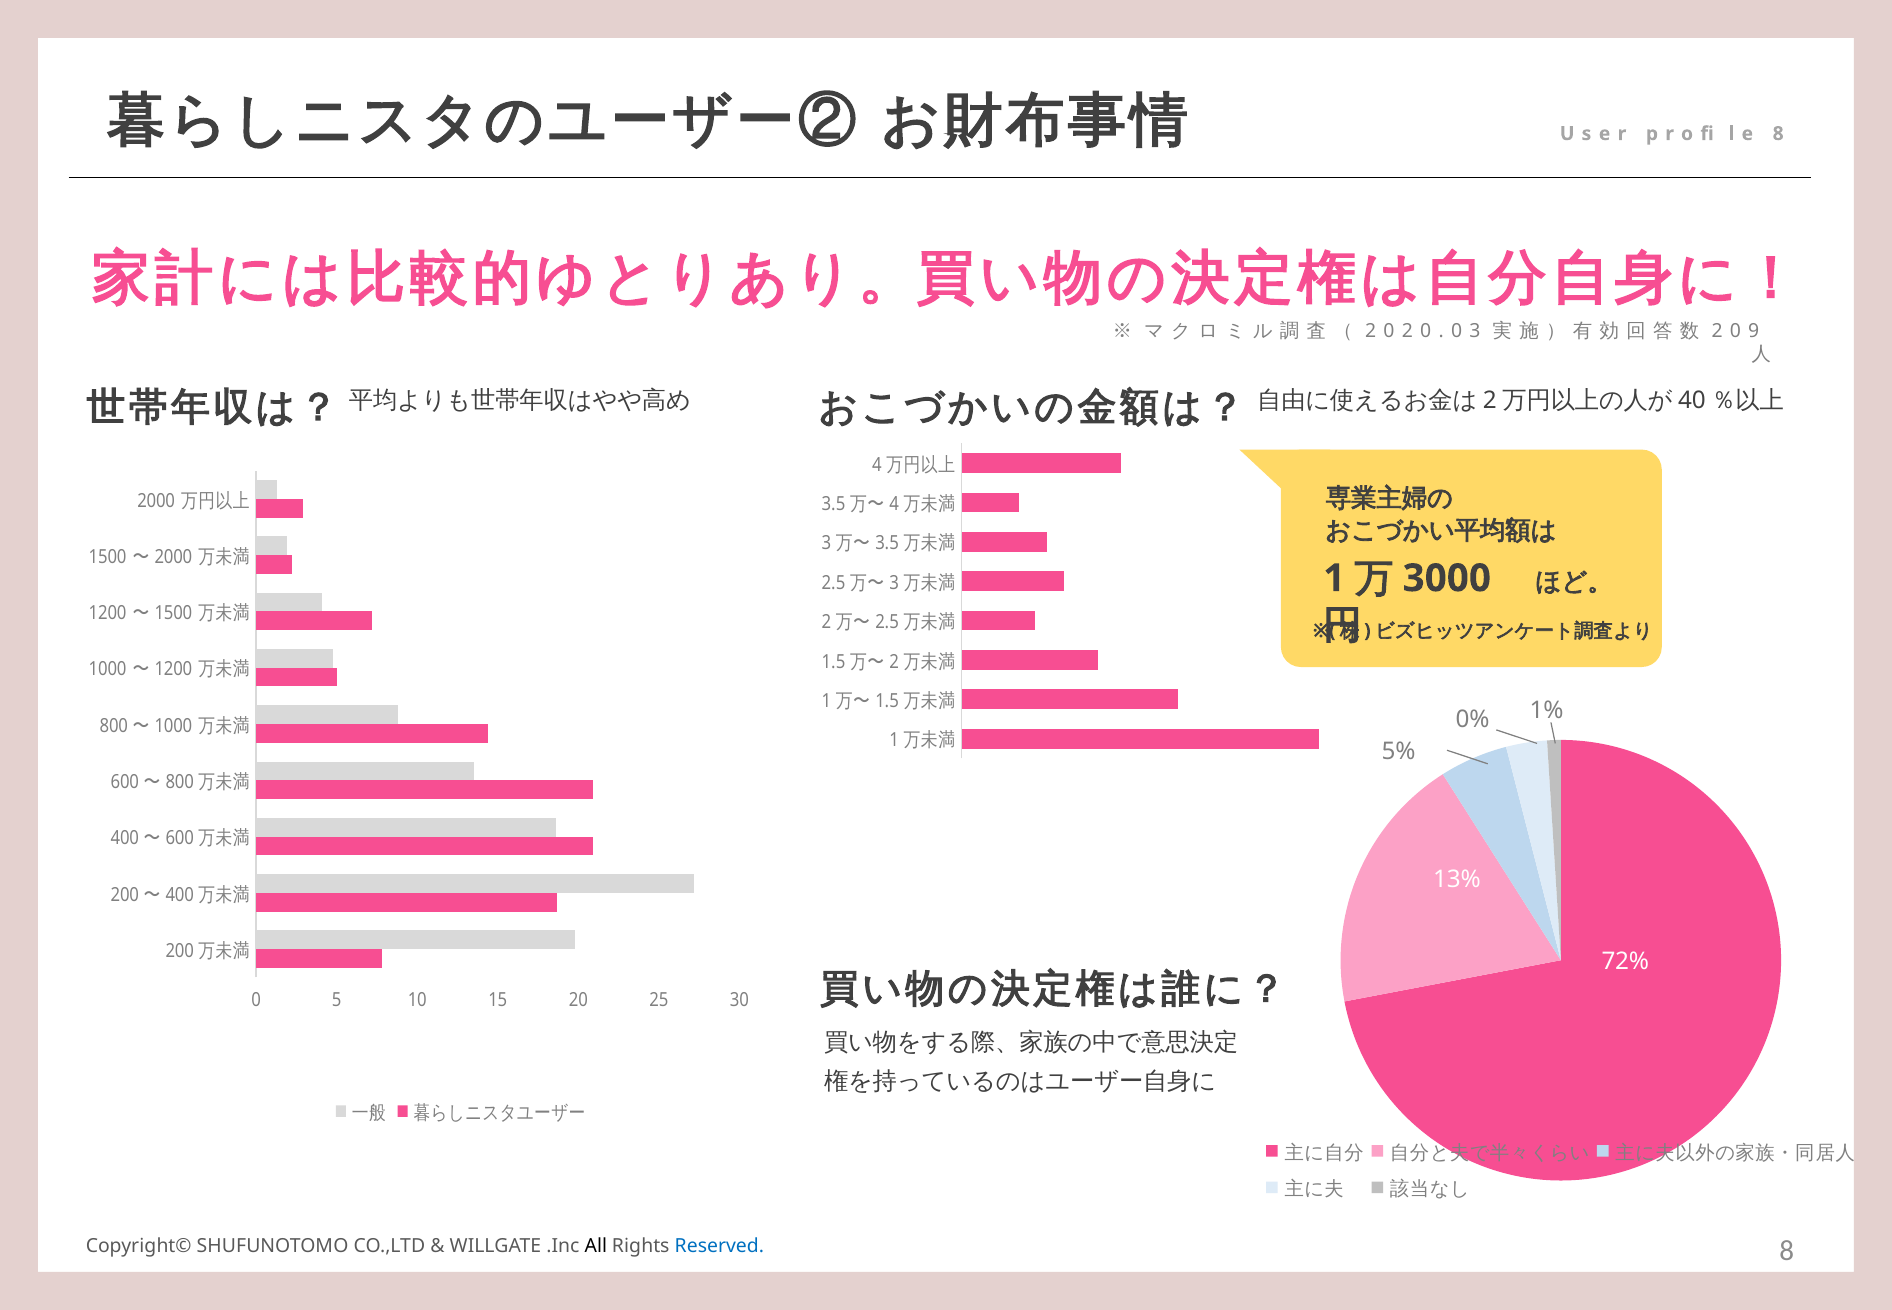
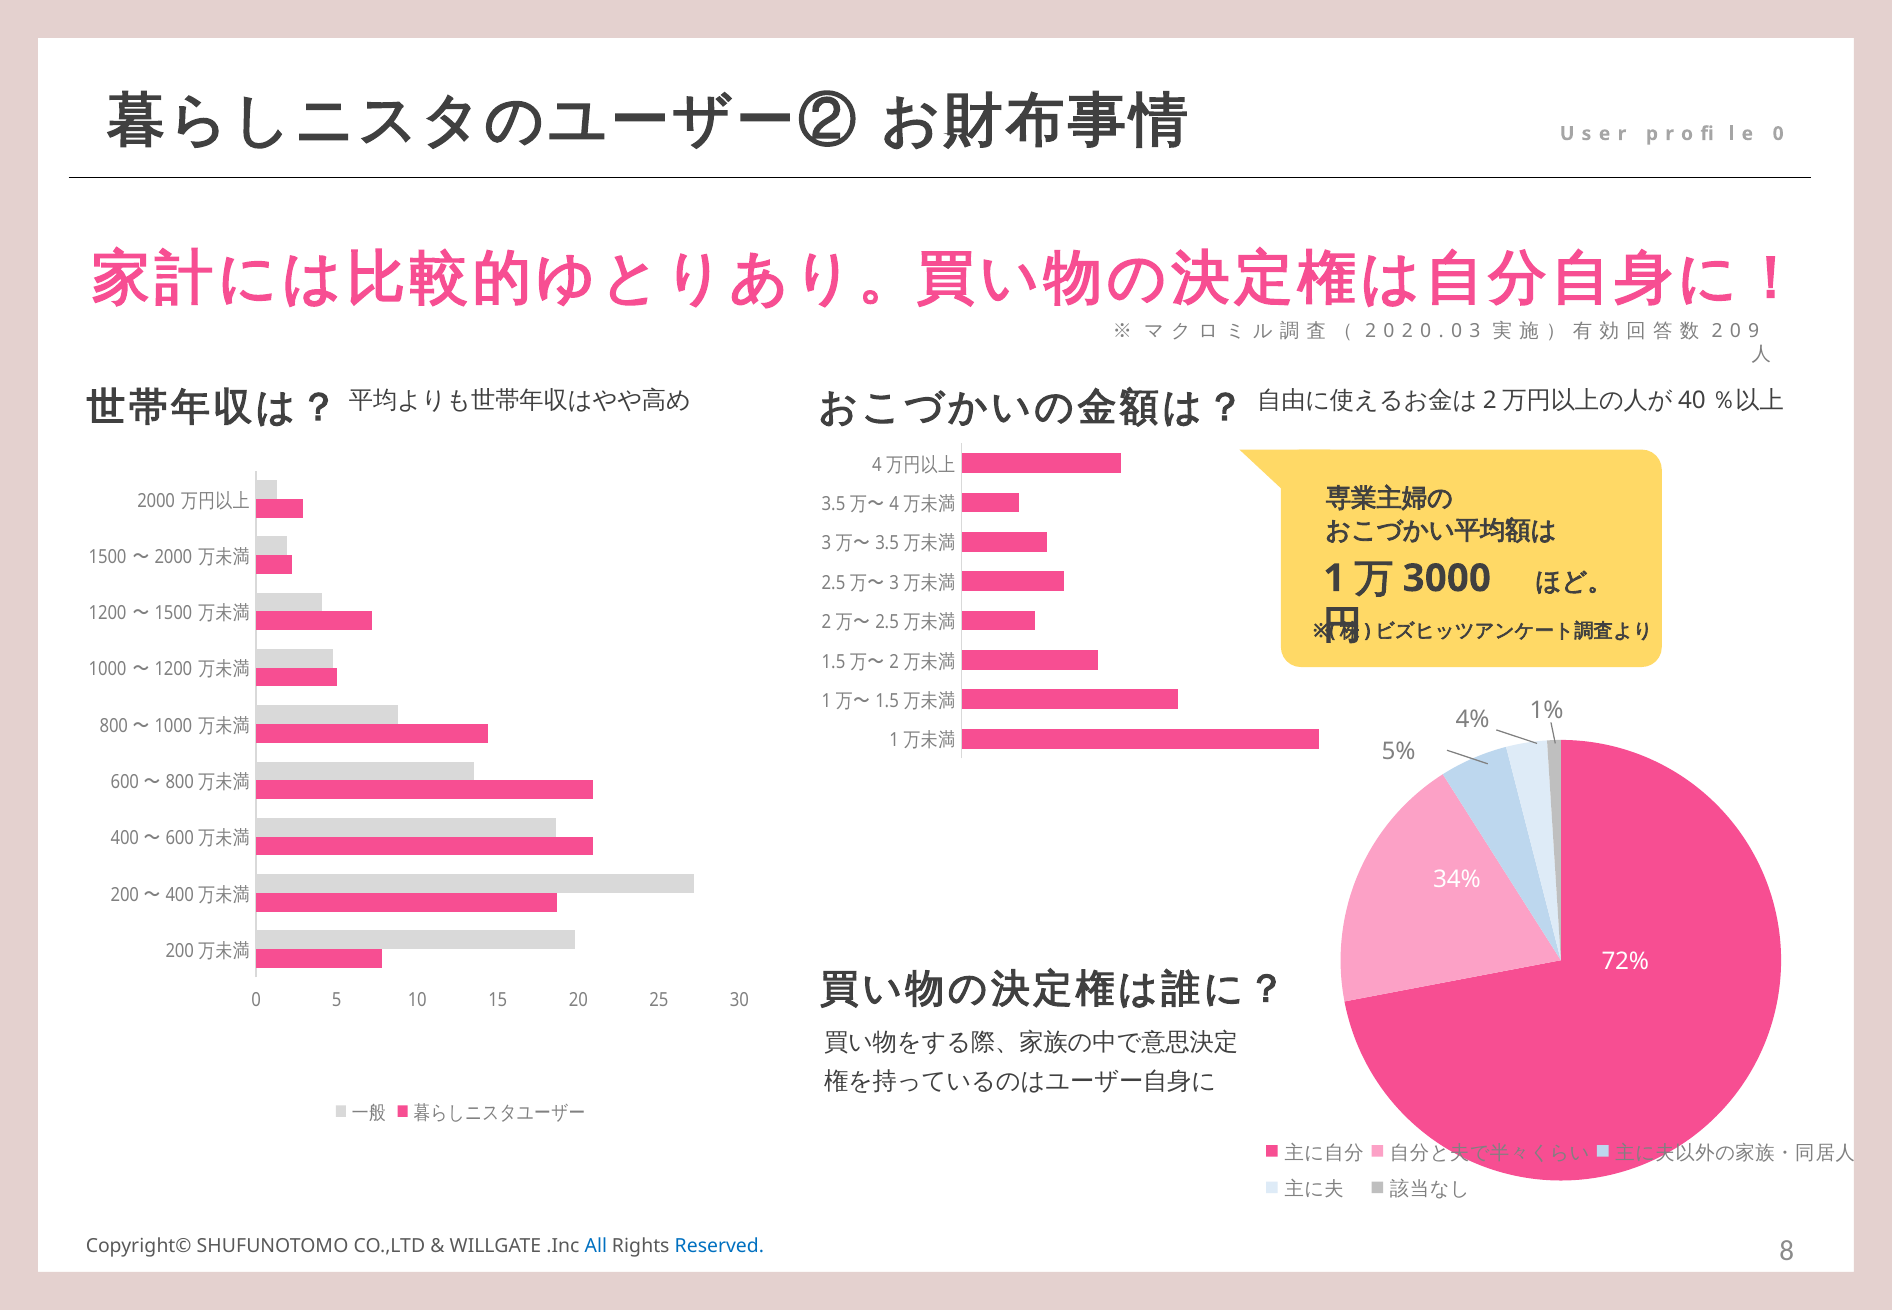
8: 8 -> 0 (1778, 134)
0%: 0% -> 4% (1473, 720)
13%: 13% -> 34% (1457, 879)
All colour: black -> blue (596, 1246)
